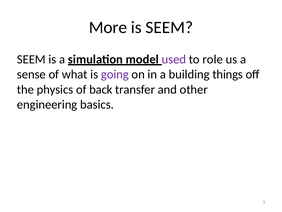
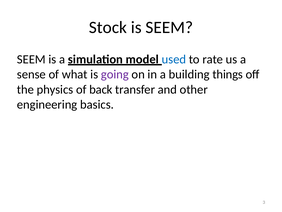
More: More -> Stock (108, 27)
used colour: purple -> blue (174, 59)
role: role -> rate (213, 59)
